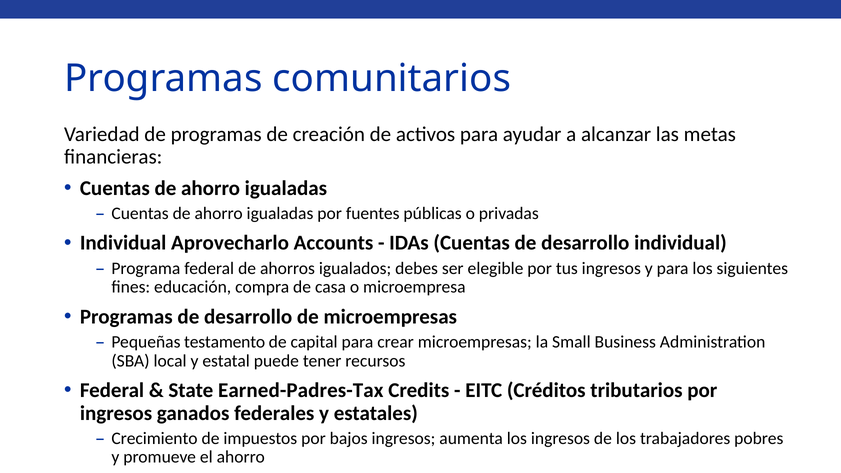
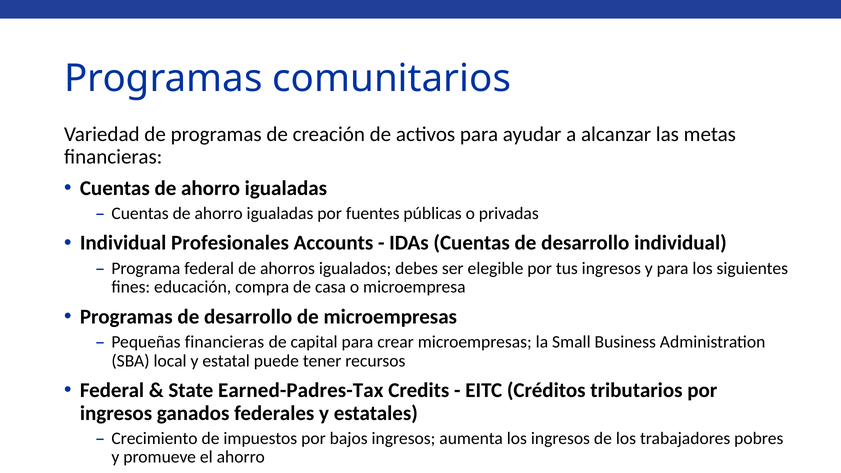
Aprovecharlo: Aprovecharlo -> Profesionales (230, 243)
Pequeñas testamento: testamento -> financieras (224, 342)
